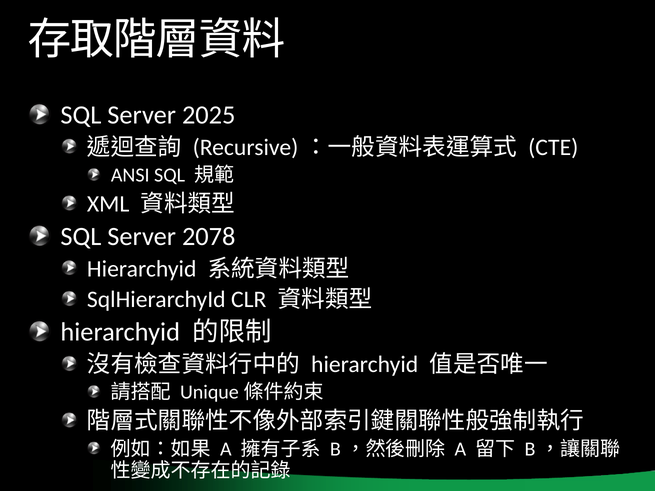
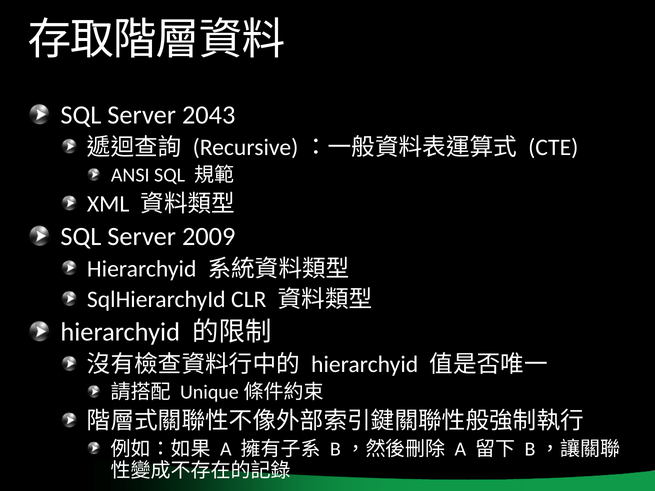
2025: 2025 -> 2043 (209, 115)
2078: 2078 -> 2009 (209, 237)
